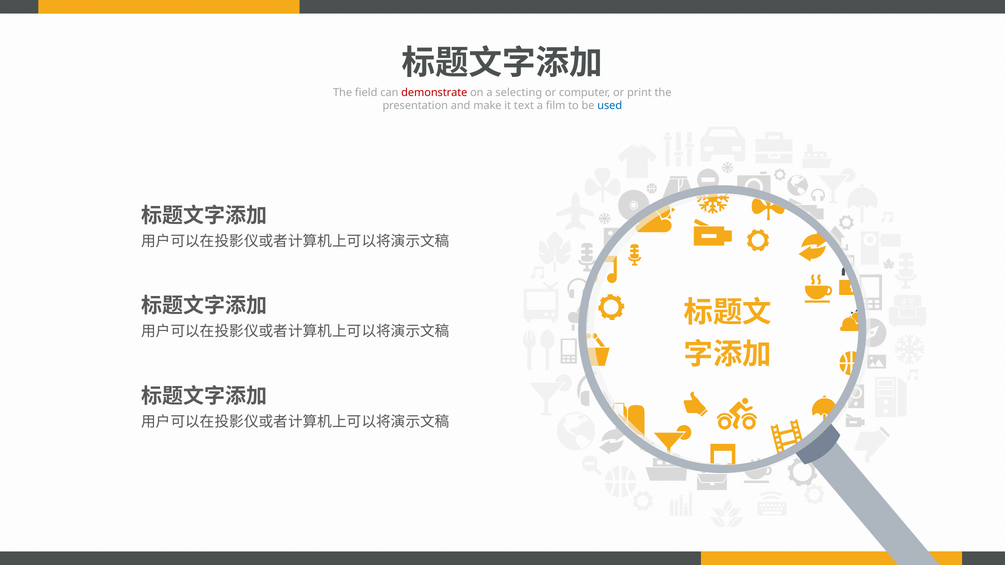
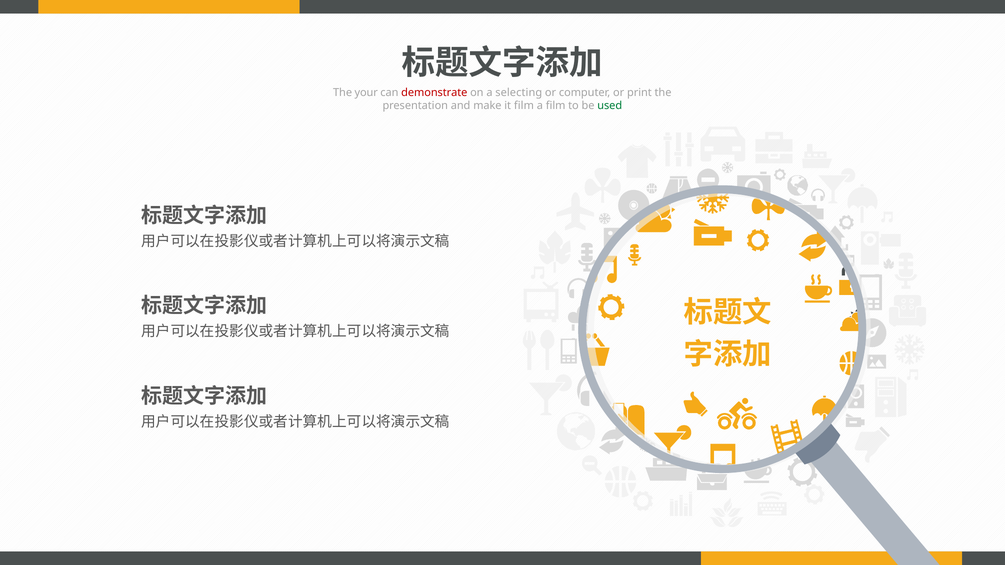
field: field -> your (366, 93)
it text: text -> film (524, 106)
used colour: blue -> green (610, 106)
